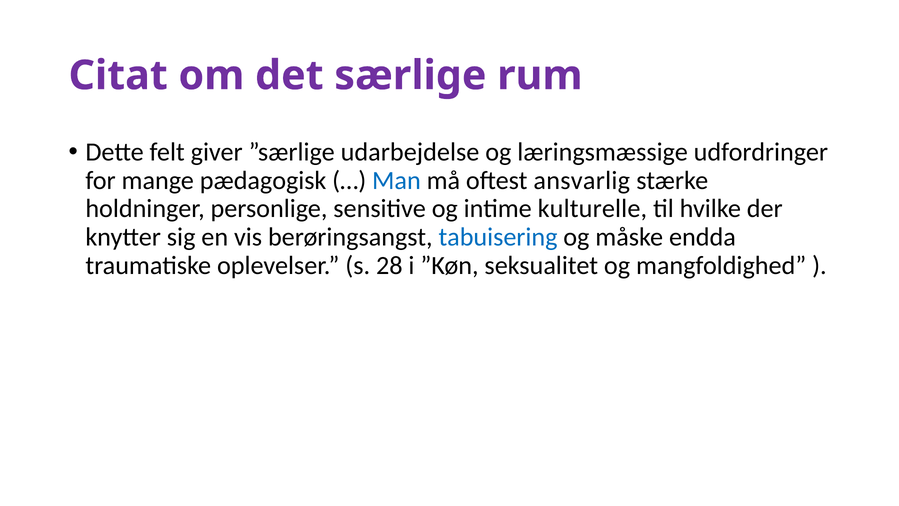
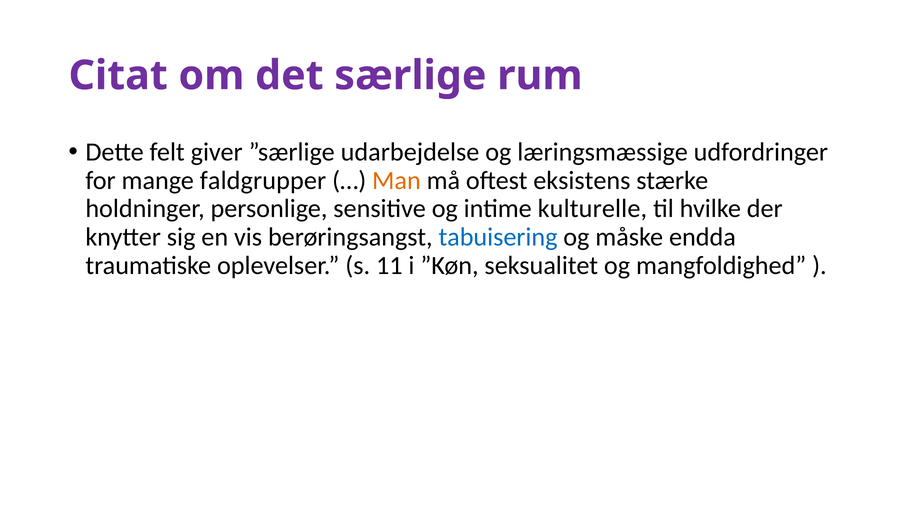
pædagogisk: pædagogisk -> faldgrupper (263, 180)
Man colour: blue -> orange (396, 180)
ansvarlig: ansvarlig -> eksistens (582, 180)
28: 28 -> 11 (389, 265)
